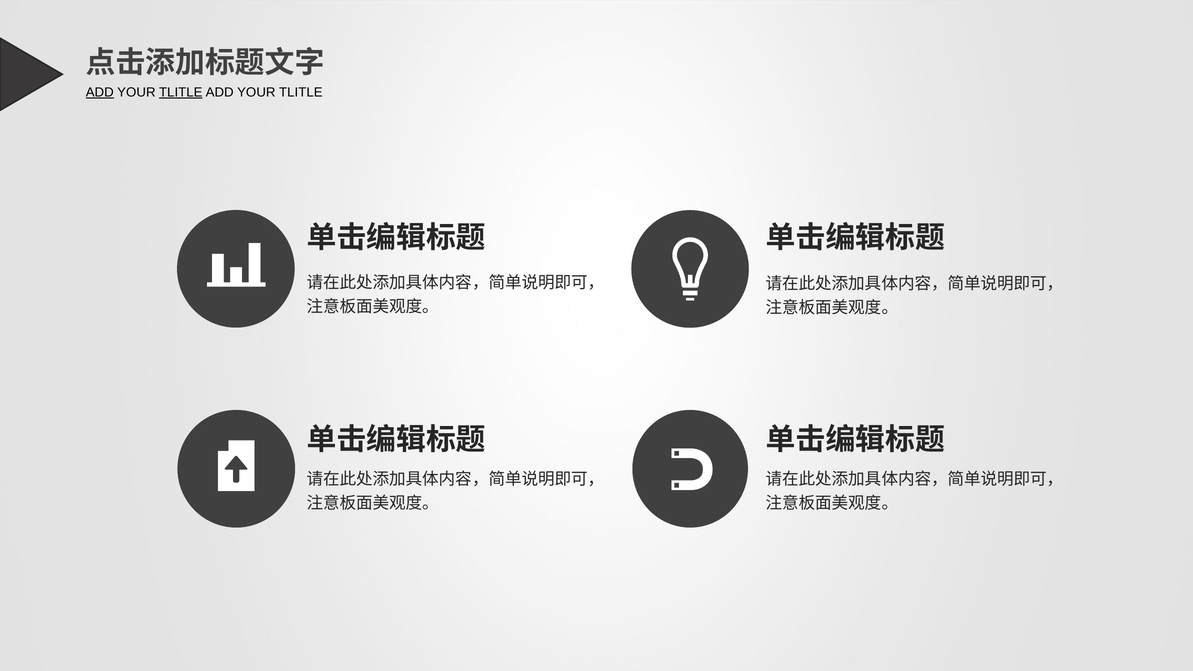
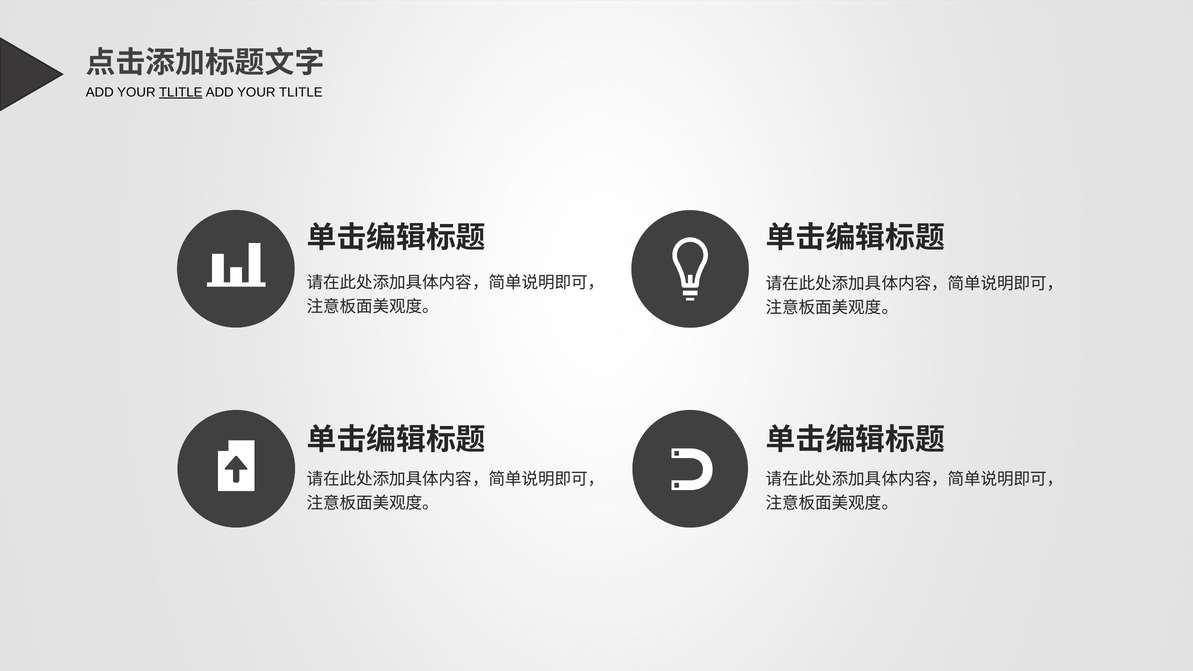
ADD underline: present -> none (100, 92)
